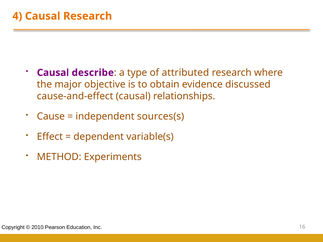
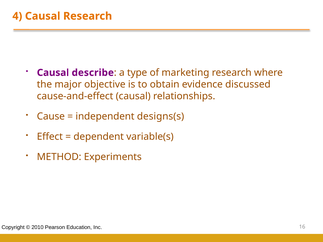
attributed: attributed -> marketing (185, 73)
sources(s: sources(s -> designs(s (161, 117)
